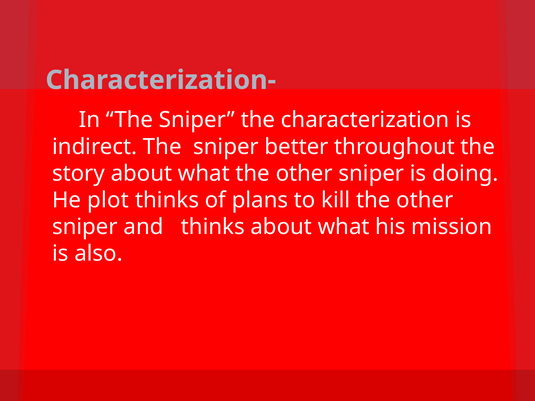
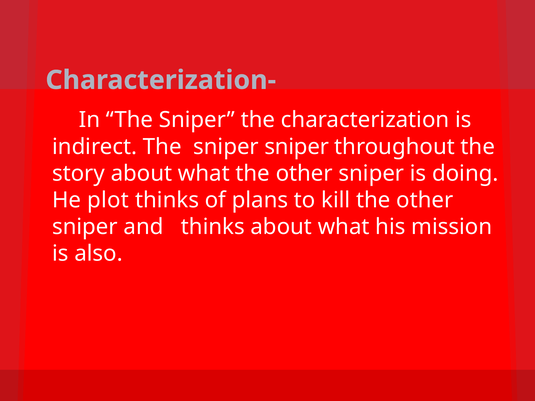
sniper better: better -> sniper (297, 147)
